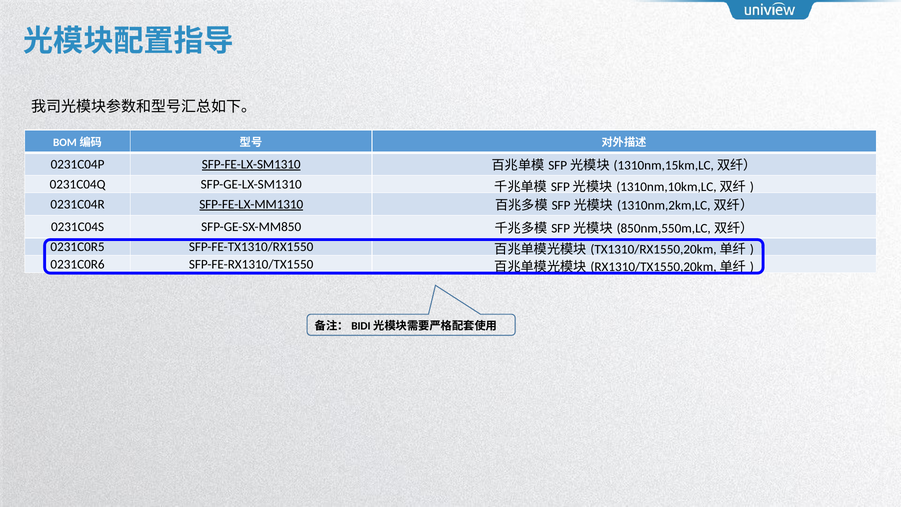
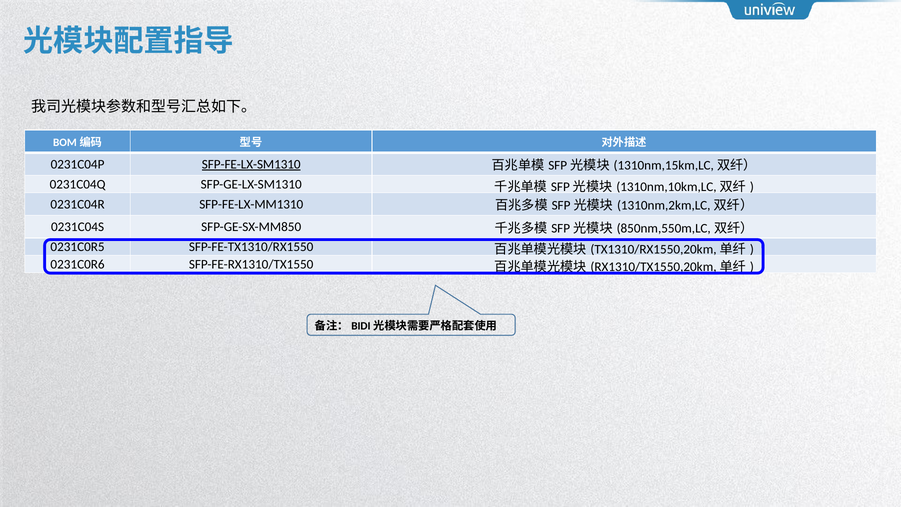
SFP-FE-LX-MM1310 underline: present -> none (251, 204)
